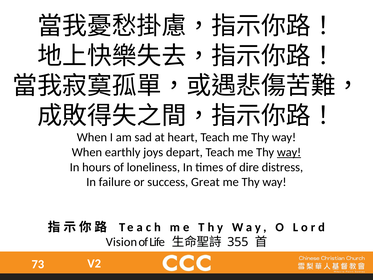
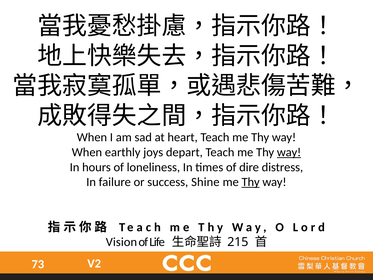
Great: Great -> Shine (205, 182)
Thy underline: none -> present (251, 182)
355: 355 -> 215 (238, 242)
